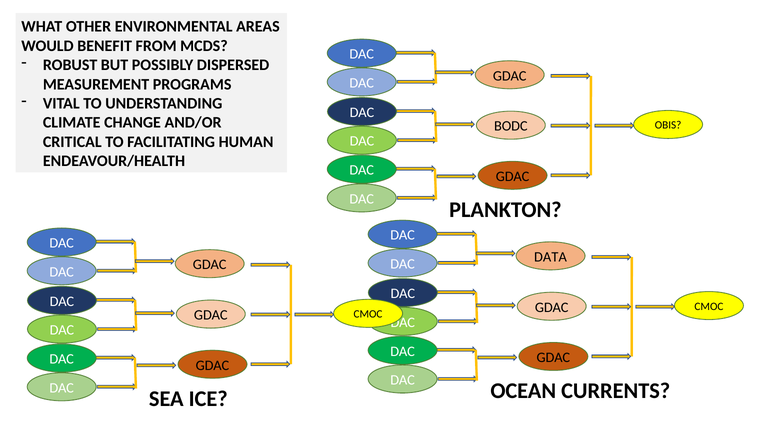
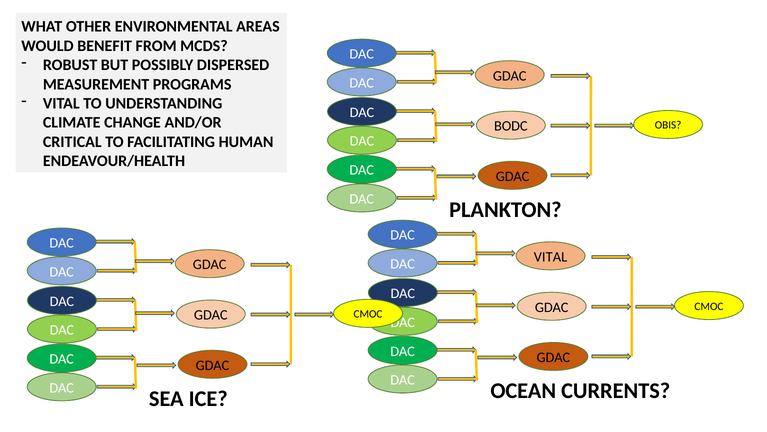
DATA: DATA -> VITAL (550, 257)
